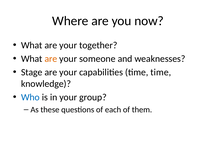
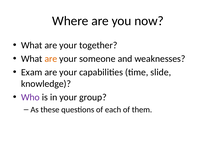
Stage: Stage -> Exam (32, 72)
time time: time -> slide (161, 72)
Who colour: blue -> purple (30, 97)
